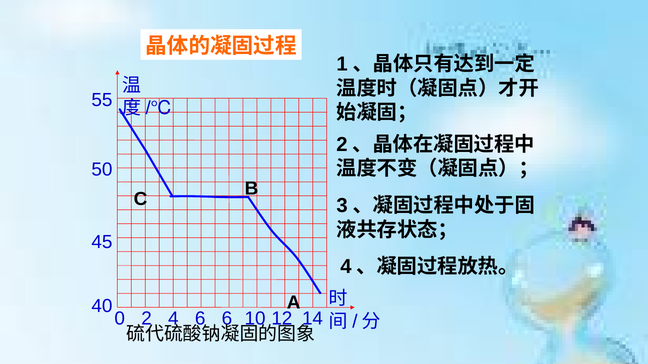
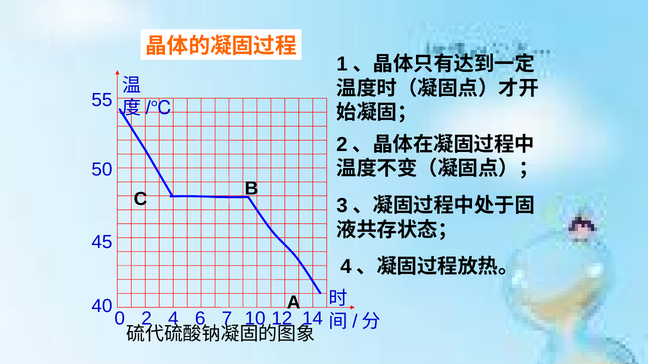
6 6: 6 -> 7 (227, 319)
